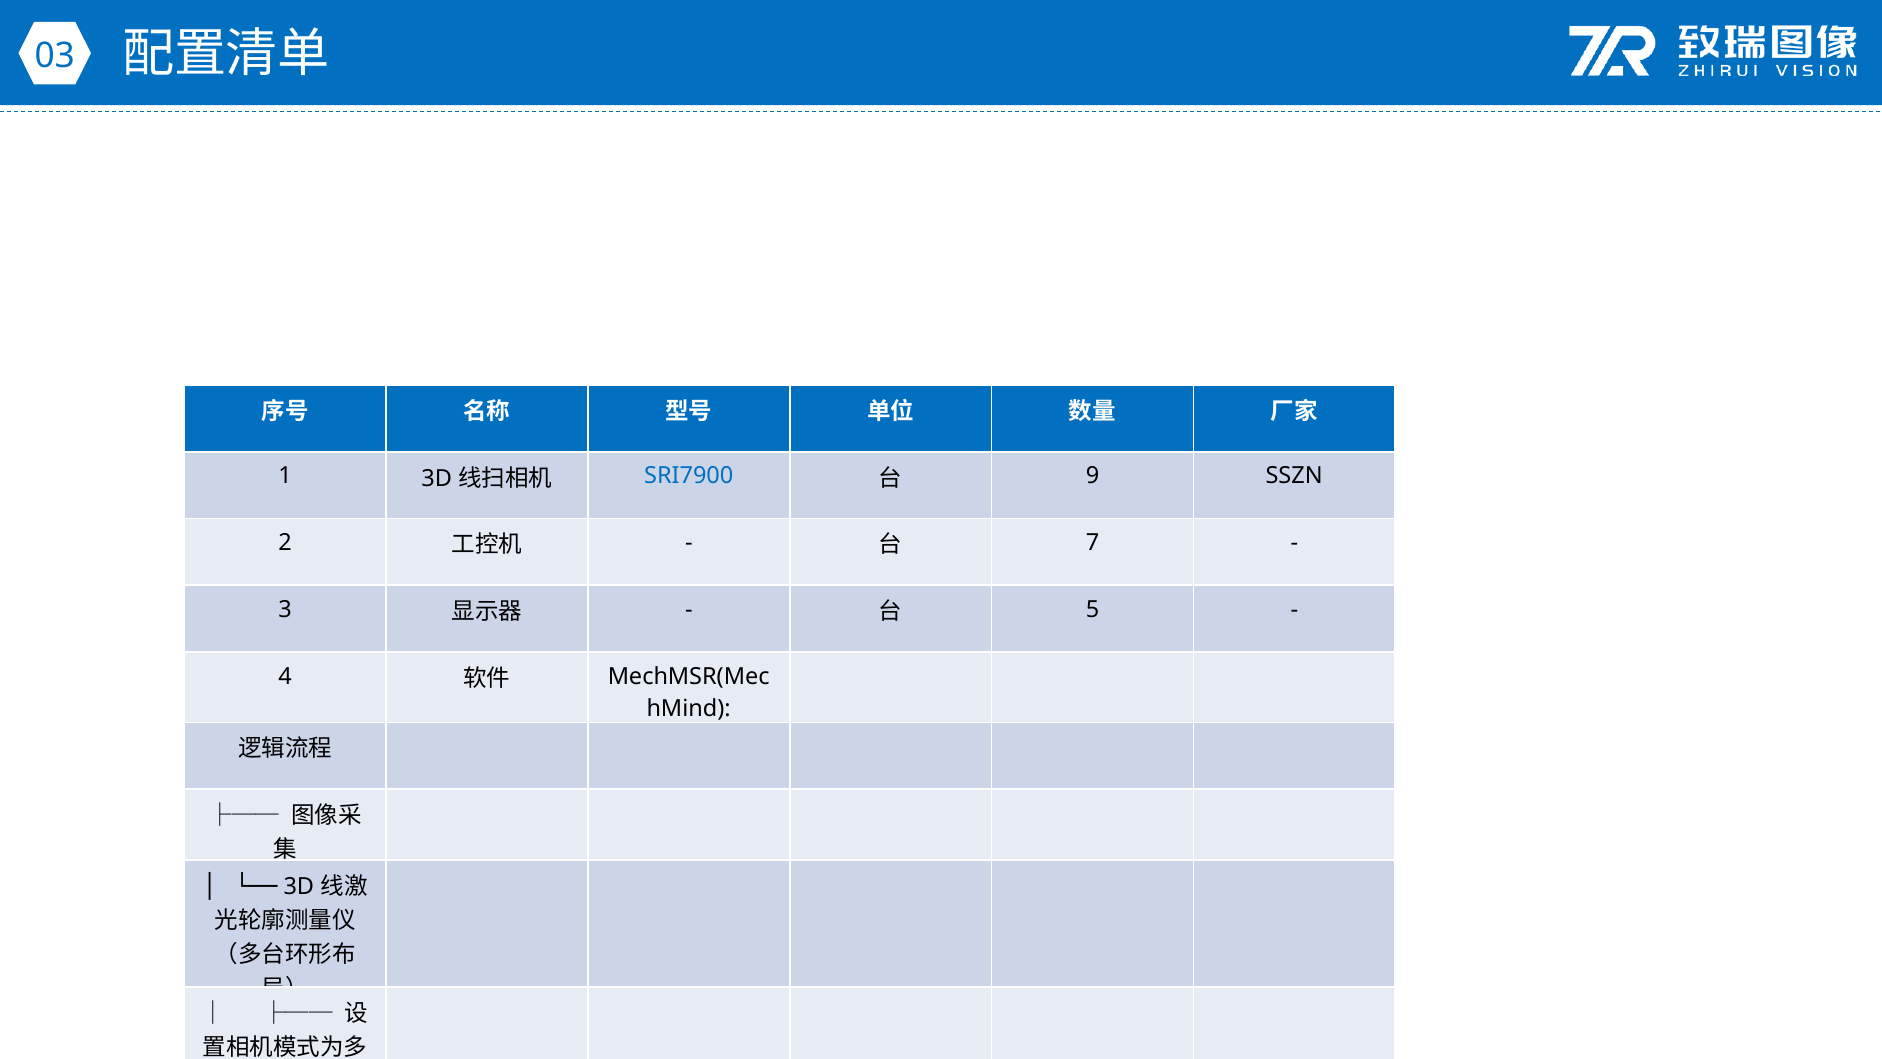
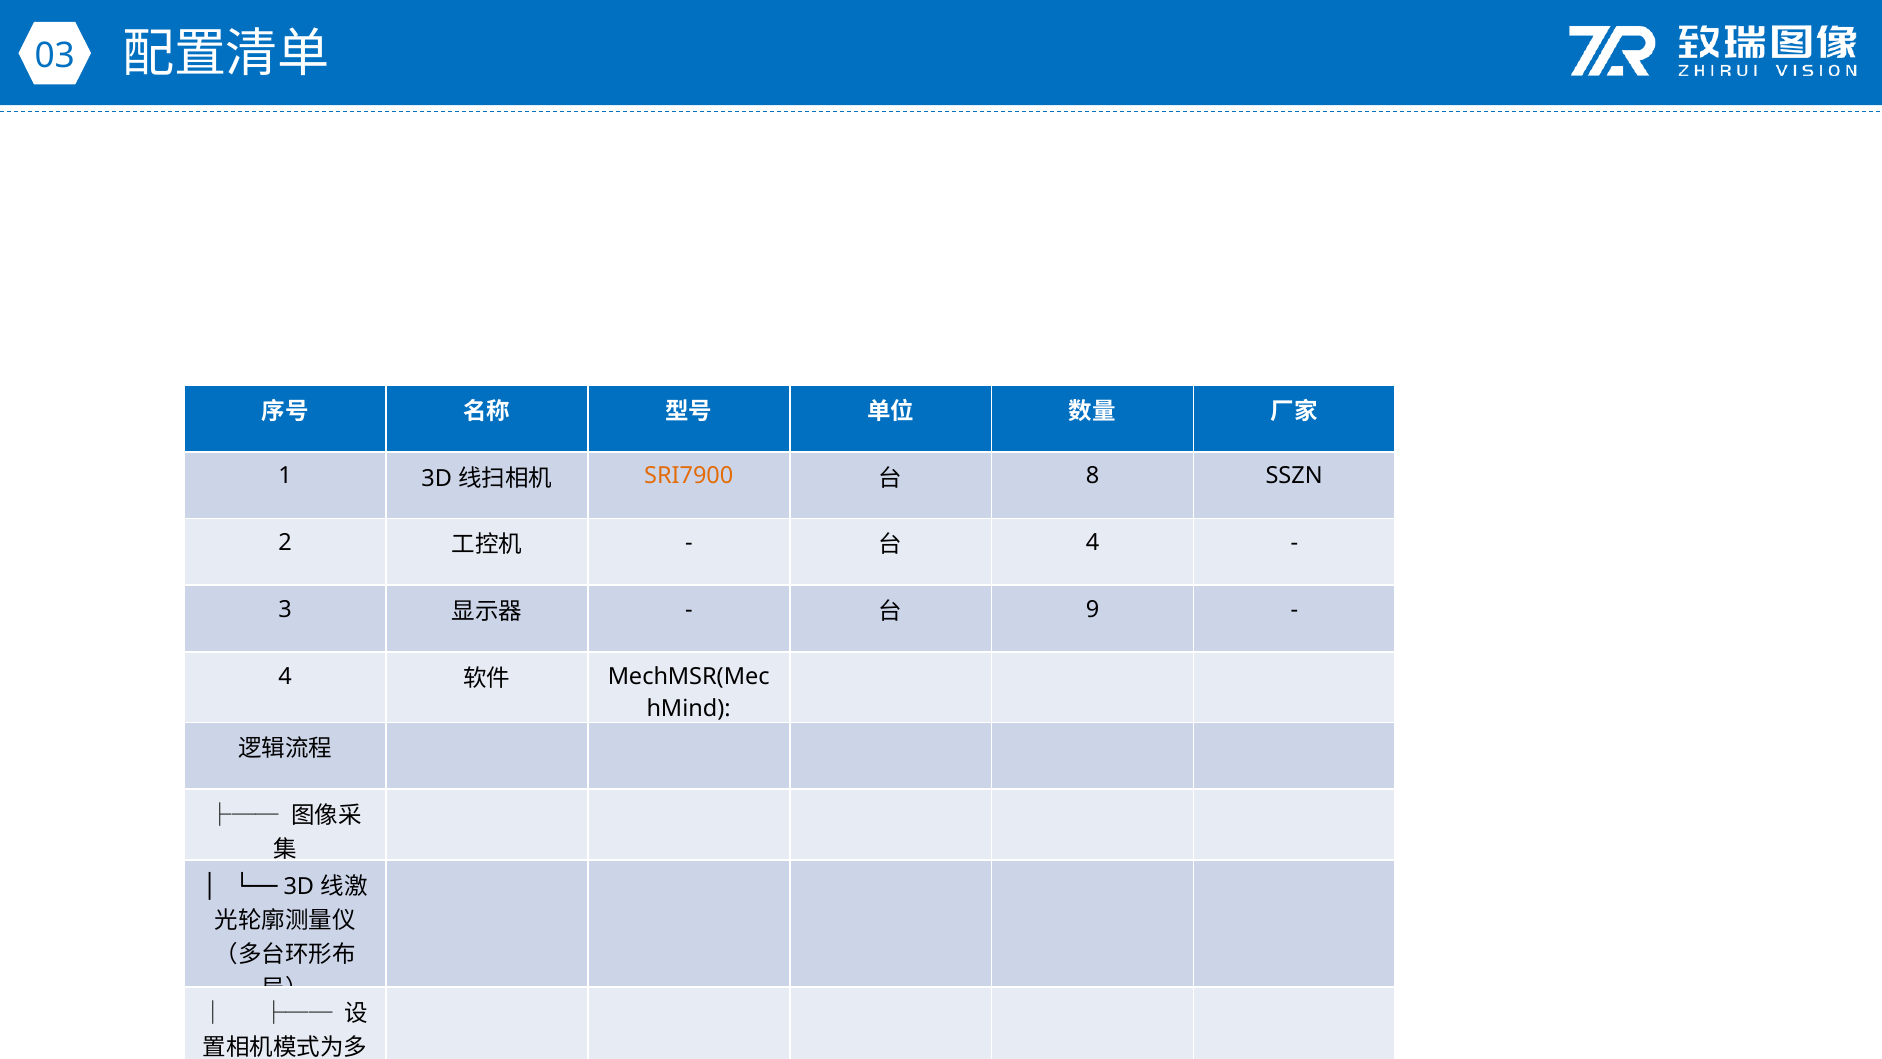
SRI7900 colour: blue -> orange (689, 476)
9: 9 -> 8 (1093, 476)
7: 7 -> 4 (1093, 543)
5: 5 -> 9 (1093, 609)
